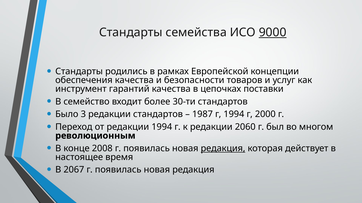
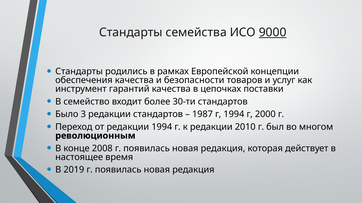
2060: 2060 -> 2010 (245, 127)
редакция underline: present -> none (223, 149)
2067: 2067 -> 2019 (74, 170)
